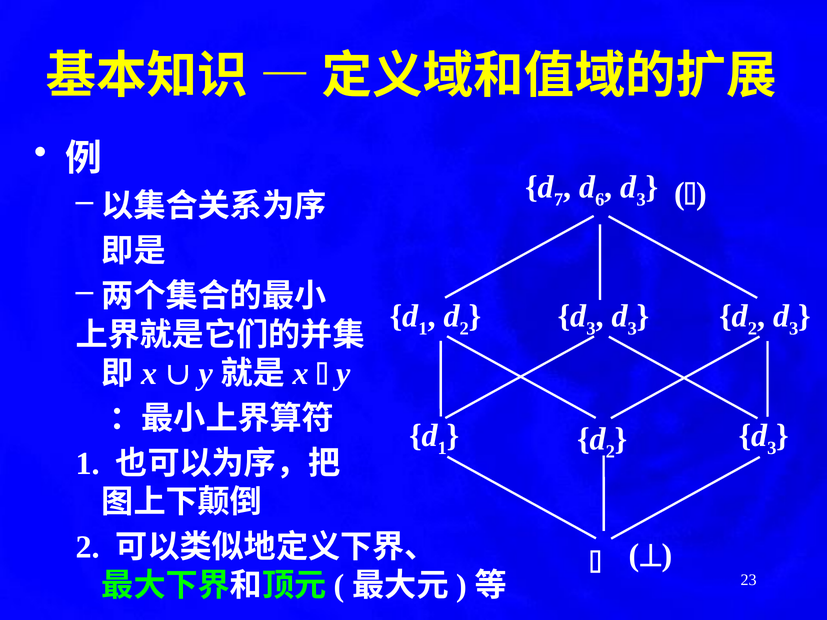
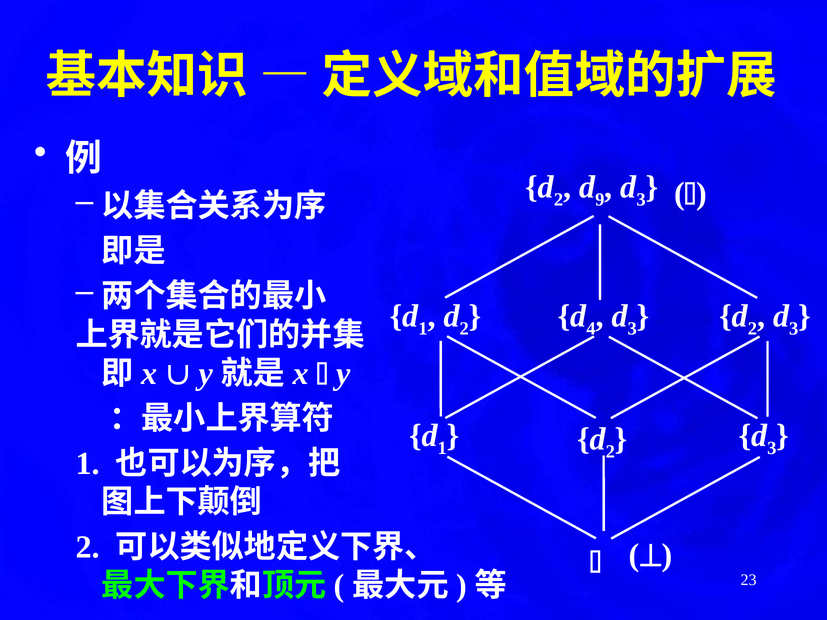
7: 7 -> 2 (559, 200)
6: 6 -> 9 (600, 200)
3: 3 -> 4 (591, 329)
